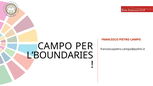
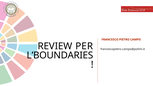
CAMPO: CAMPO -> REVIEW (55, 46)
